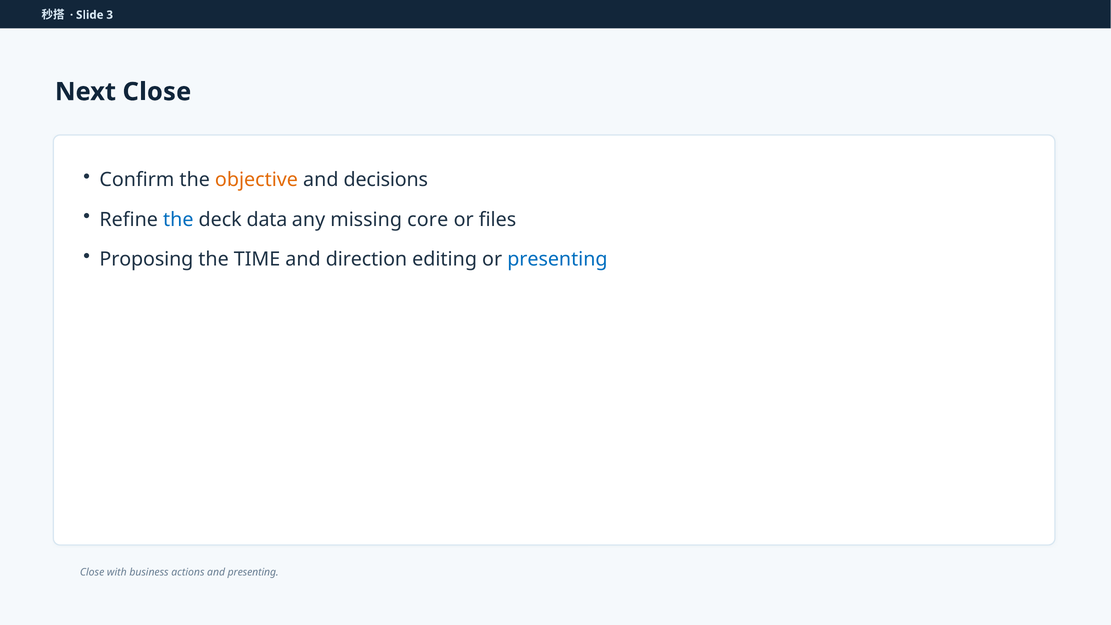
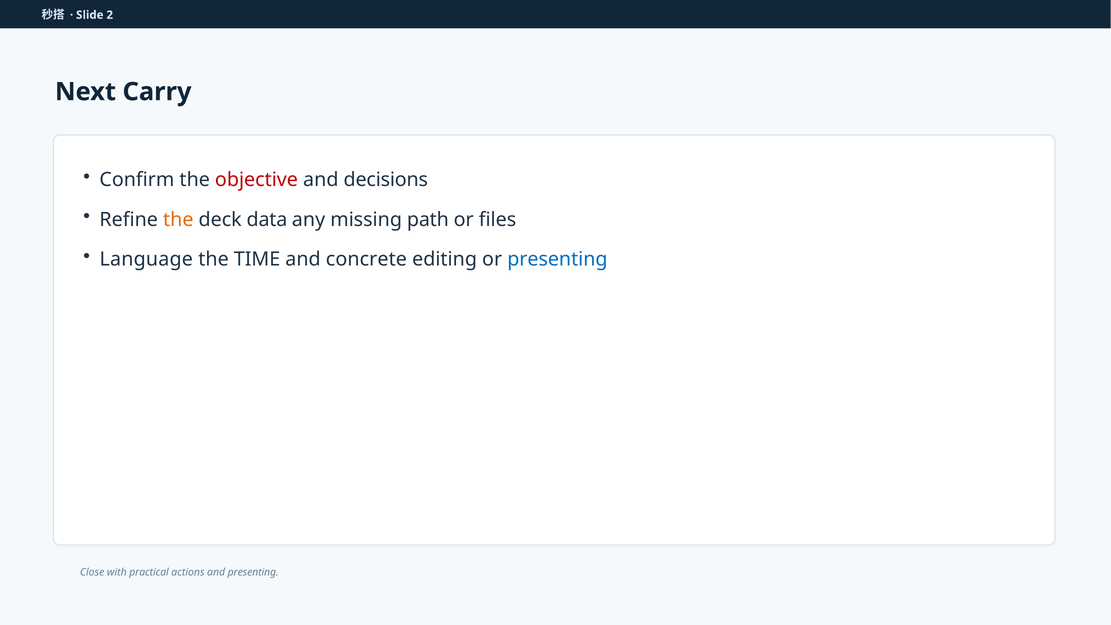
3: 3 -> 2 (110, 15)
Next Close: Close -> Carry (157, 92)
objective colour: orange -> red (256, 180)
the colour: blue -> orange (178, 220)
core: core -> path (428, 220)
Proposing: Proposing -> Language (146, 259)
direction: direction -> concrete (366, 259)
business: business -> practical (149, 572)
